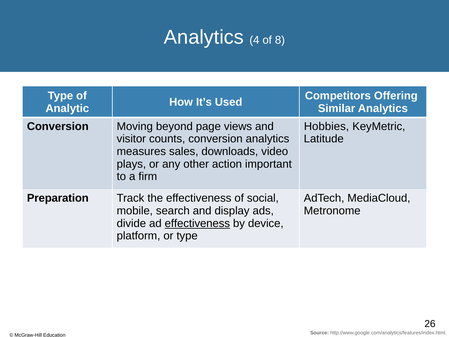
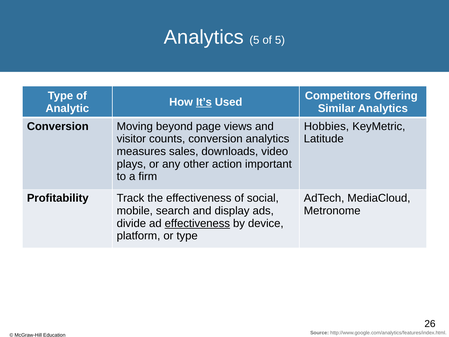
Analytics 4: 4 -> 5 (254, 40)
of 8: 8 -> 5 (280, 40)
It’s underline: none -> present (204, 102)
Preparation: Preparation -> Profitability (58, 198)
